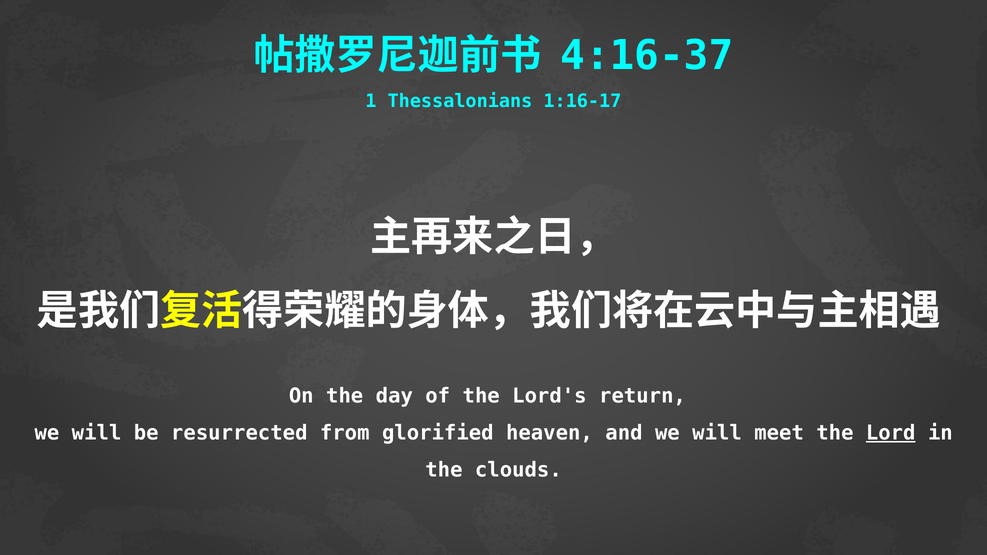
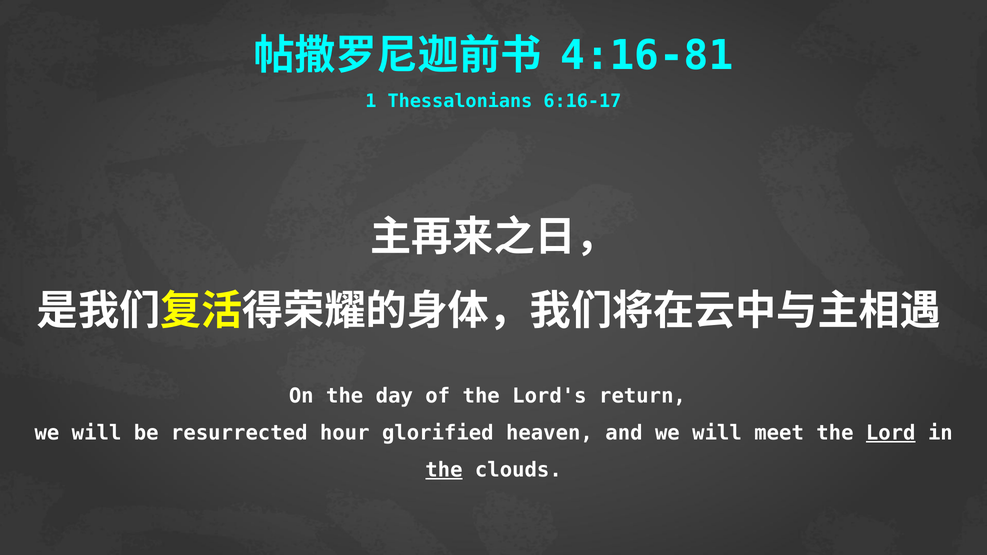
4:16-37: 4:16-37 -> 4:16-81 (647, 56)
1:16-17: 1:16-17 -> 6:16-17 (582, 101)
from: from -> hour (345, 433)
the underline: none -> present (444, 470)
